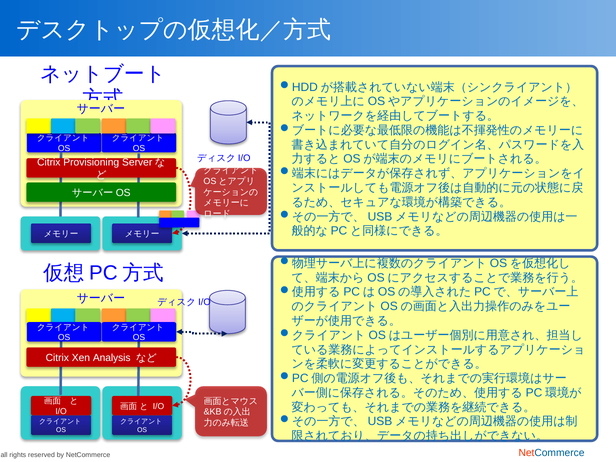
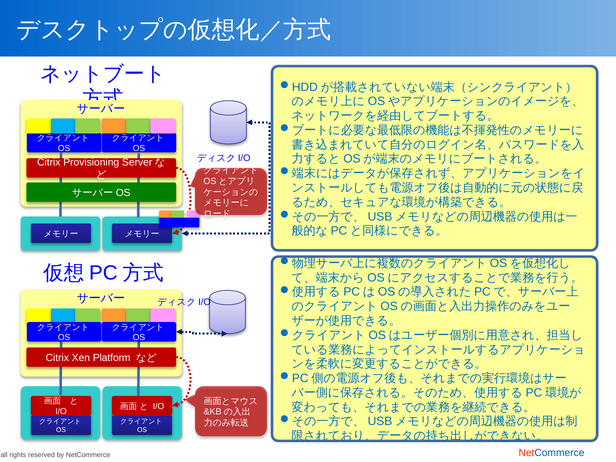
Analysis: Analysis -> Platform (112, 358)
